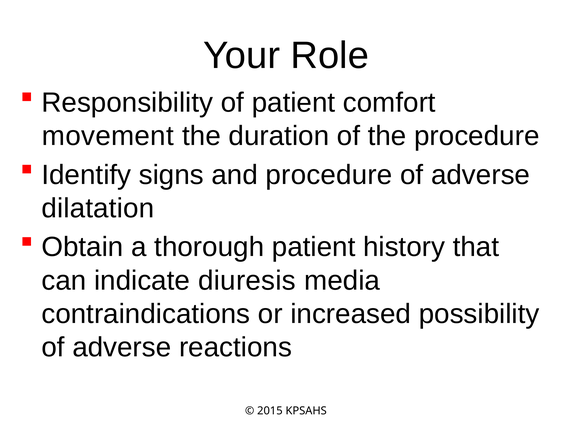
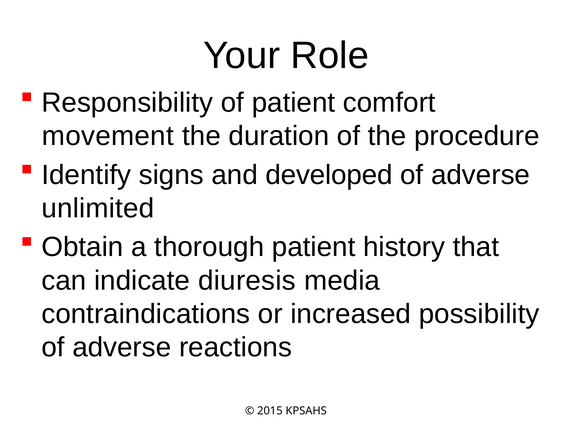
and procedure: procedure -> developed (329, 175)
dilatation: dilatation -> unlimited (98, 208)
